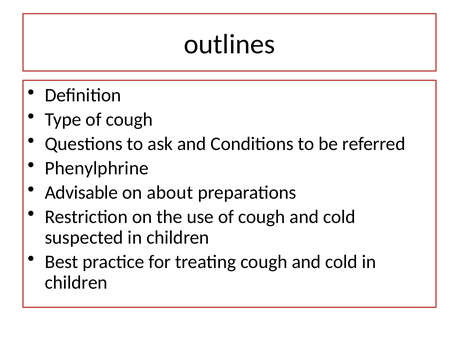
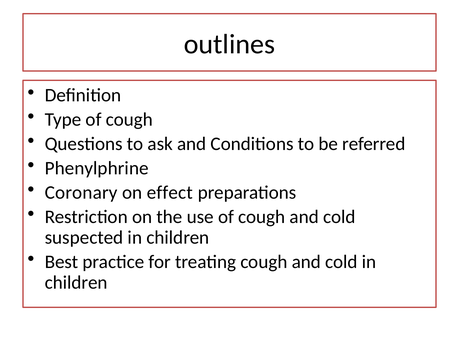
Advisable: Advisable -> Coronary (81, 193)
about: about -> effect (170, 193)
